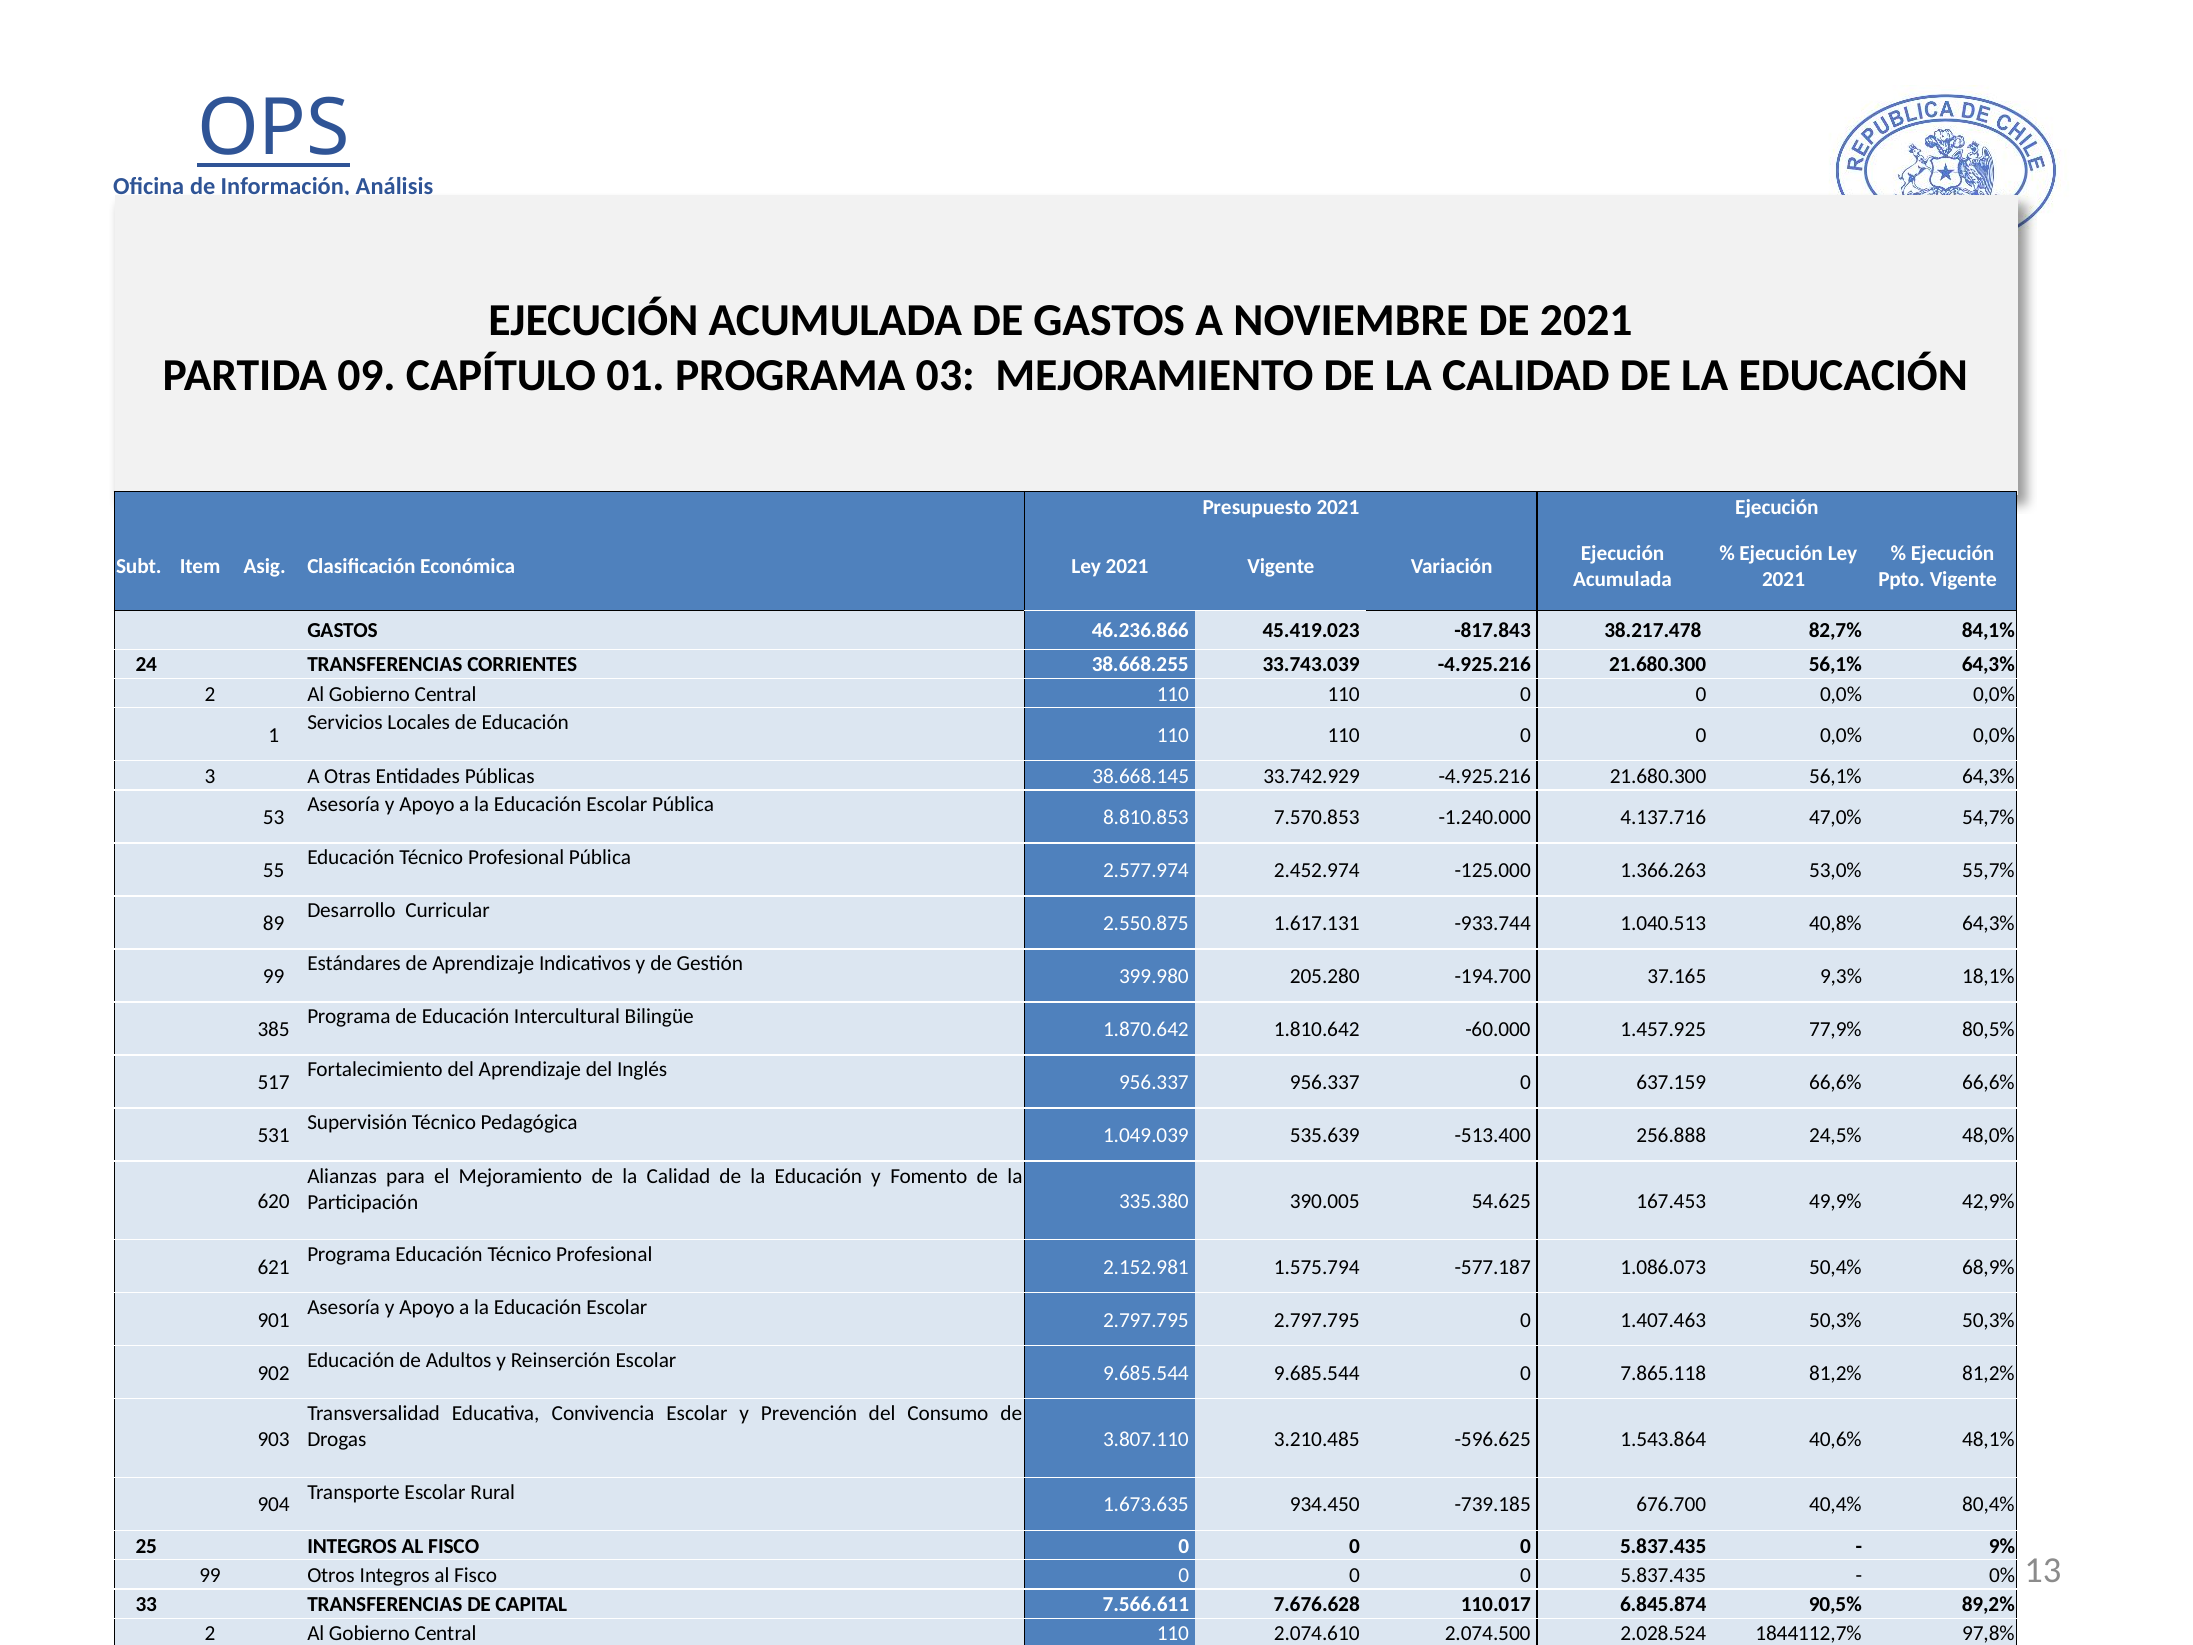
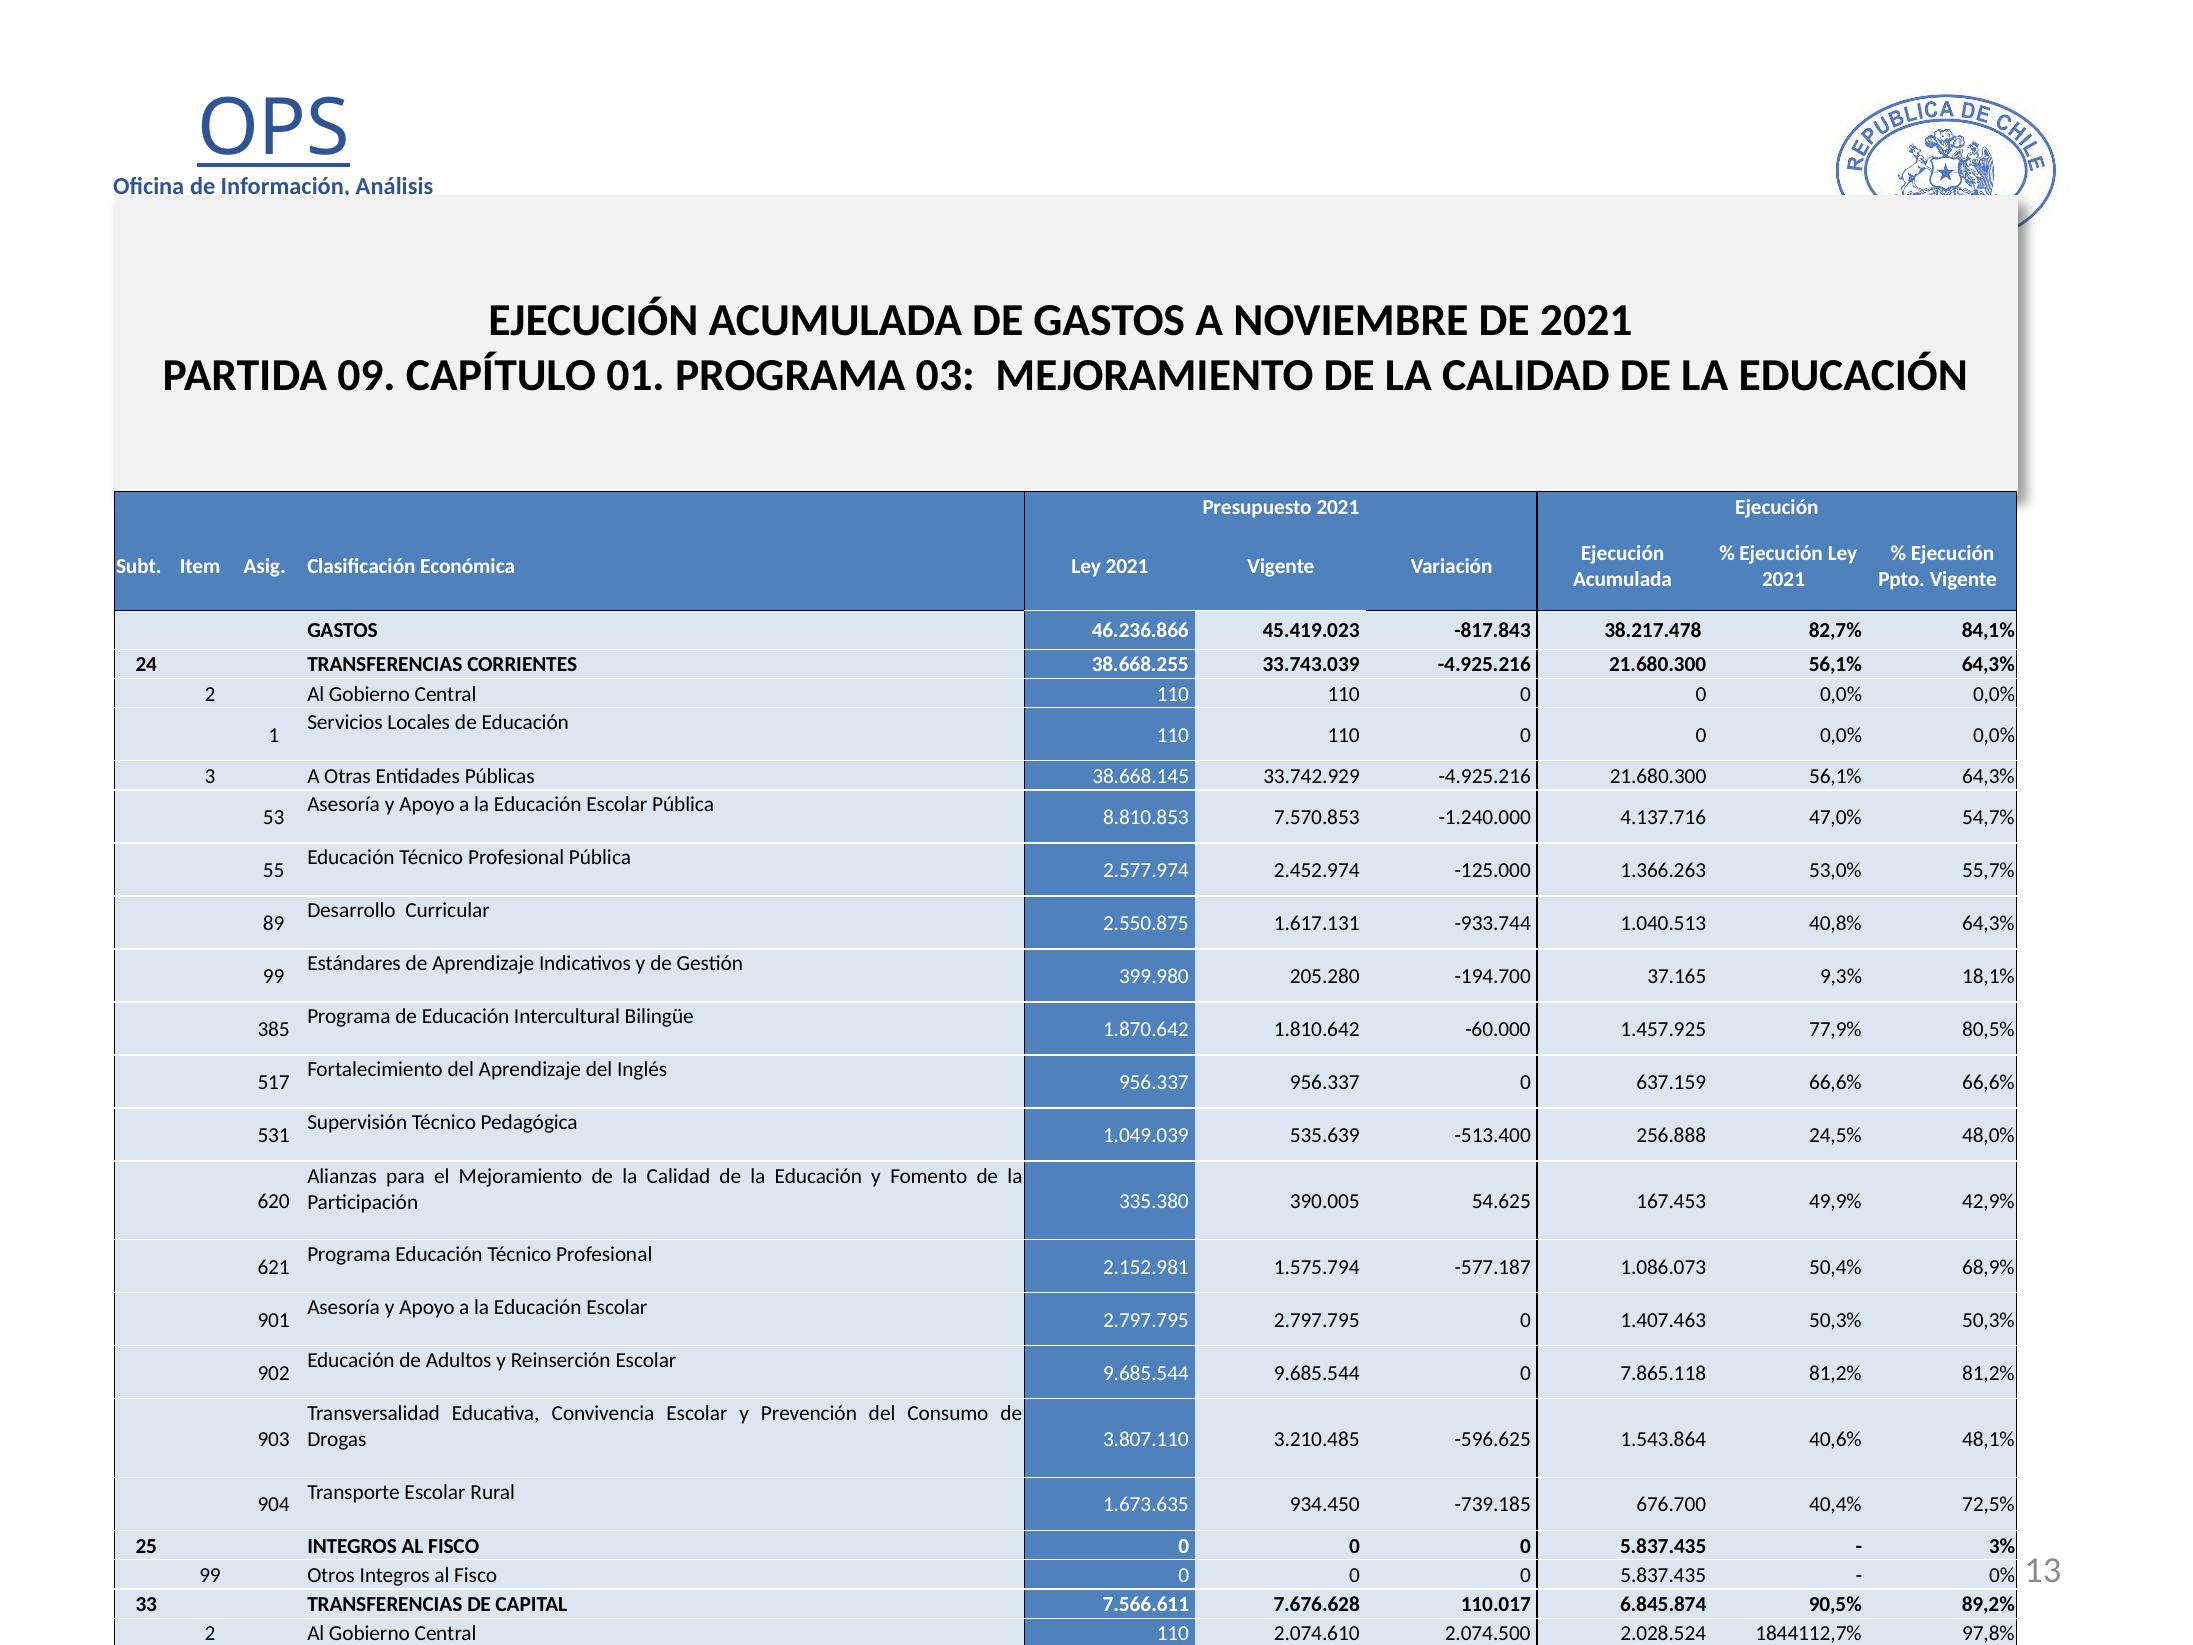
80,4%: 80,4% -> 72,5% (1988, 1505)
9%: 9% -> 3% (2002, 1546)
